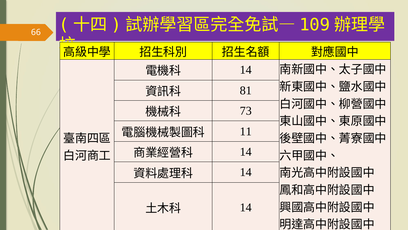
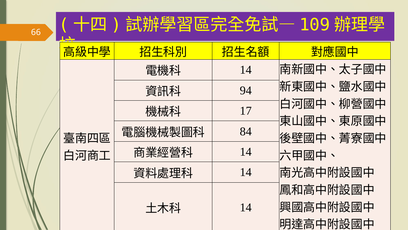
81: 81 -> 94 (246, 90)
73: 73 -> 17 (246, 111)
11: 11 -> 84 (246, 131)
